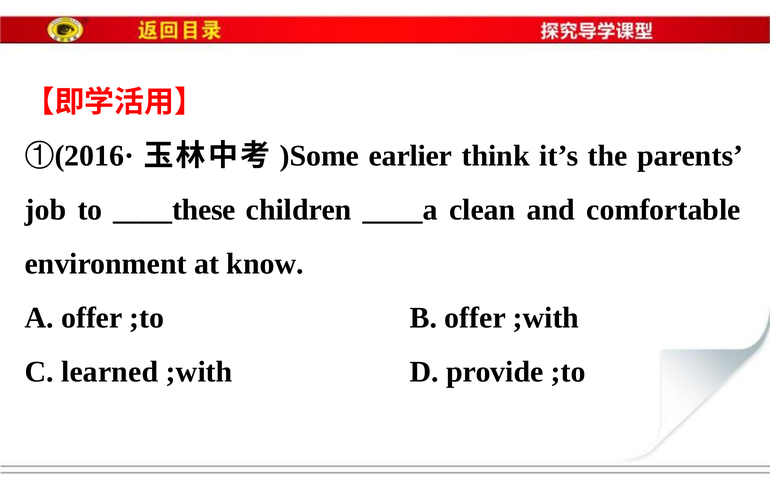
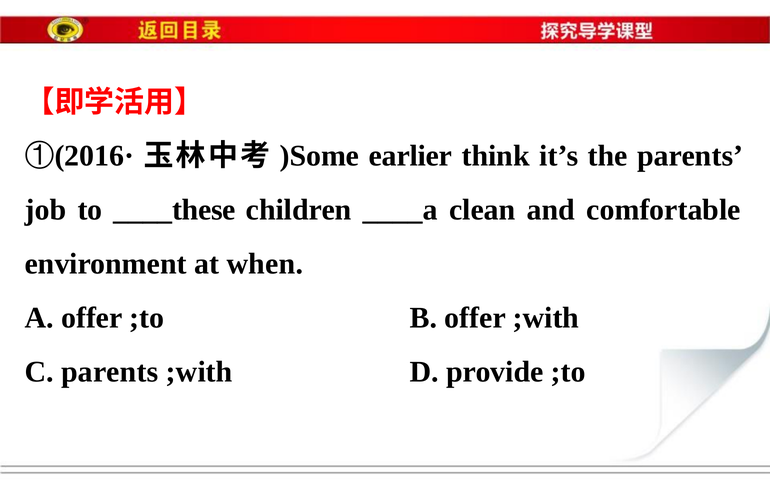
know: know -> when (265, 264)
C learned: learned -> parents (110, 372)
